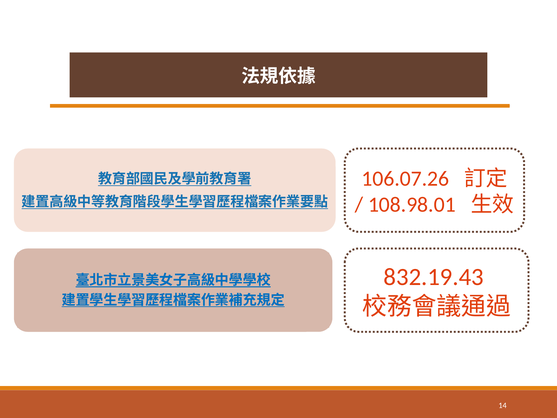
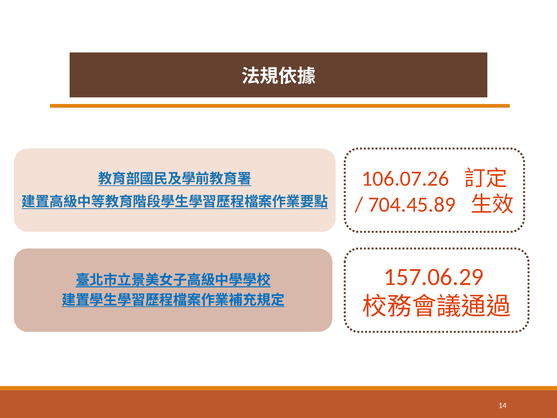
108.98.01: 108.98.01 -> 704.45.89 (412, 205)
832.19.43: 832.19.43 -> 157.06.29 (434, 277)
